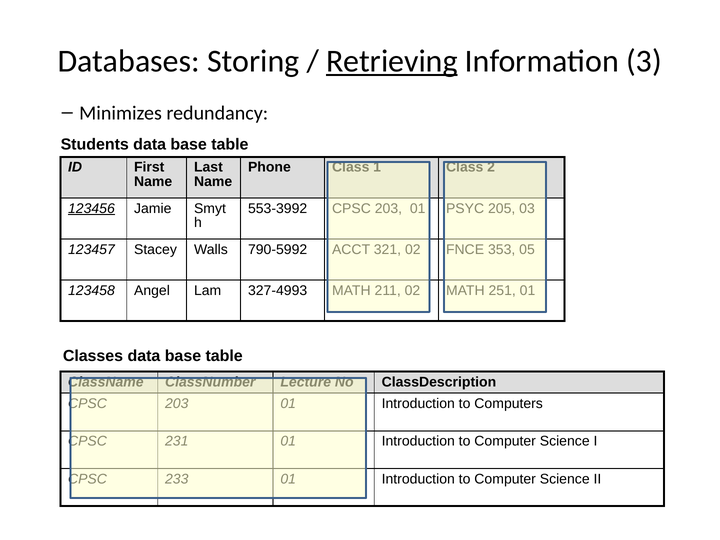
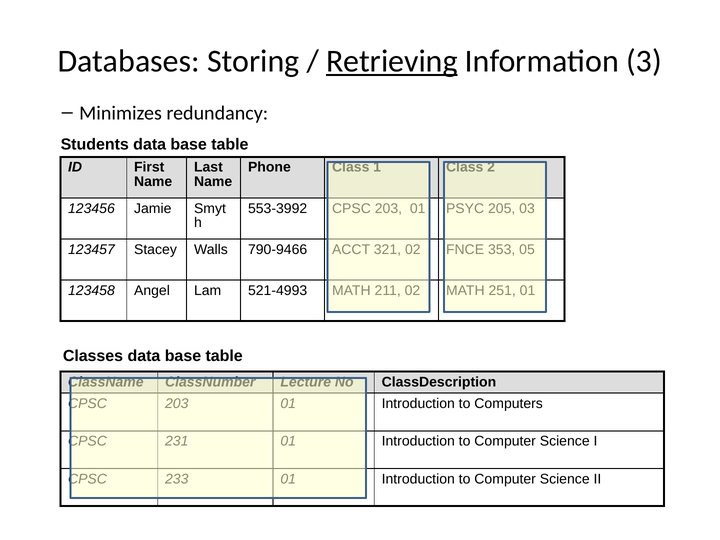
123456 underline: present -> none (91, 208)
790-5992: 790-5992 -> 790-9466 (278, 249)
327-4993: 327-4993 -> 521-4993 (278, 291)
